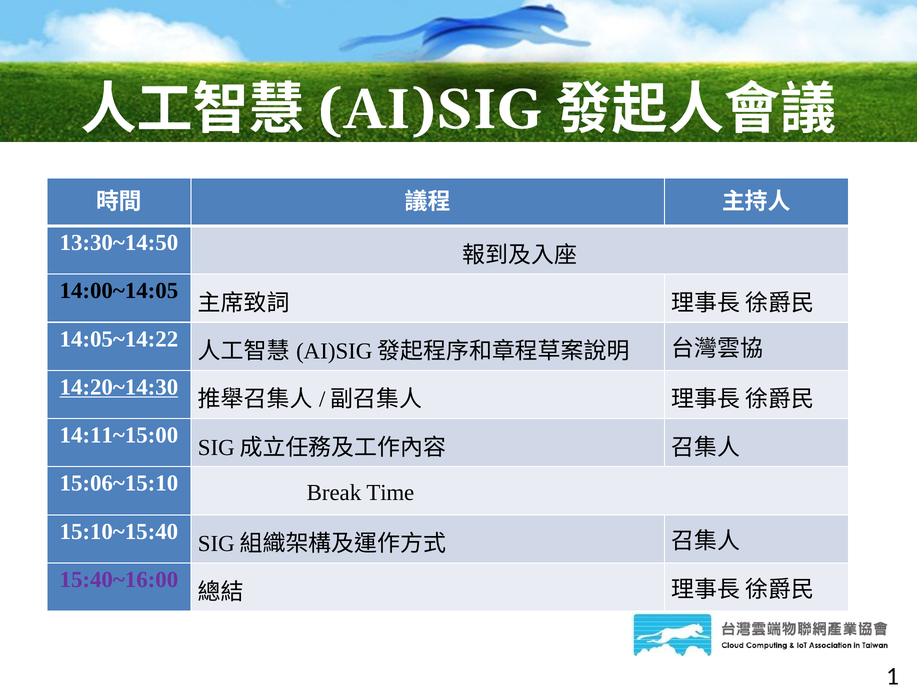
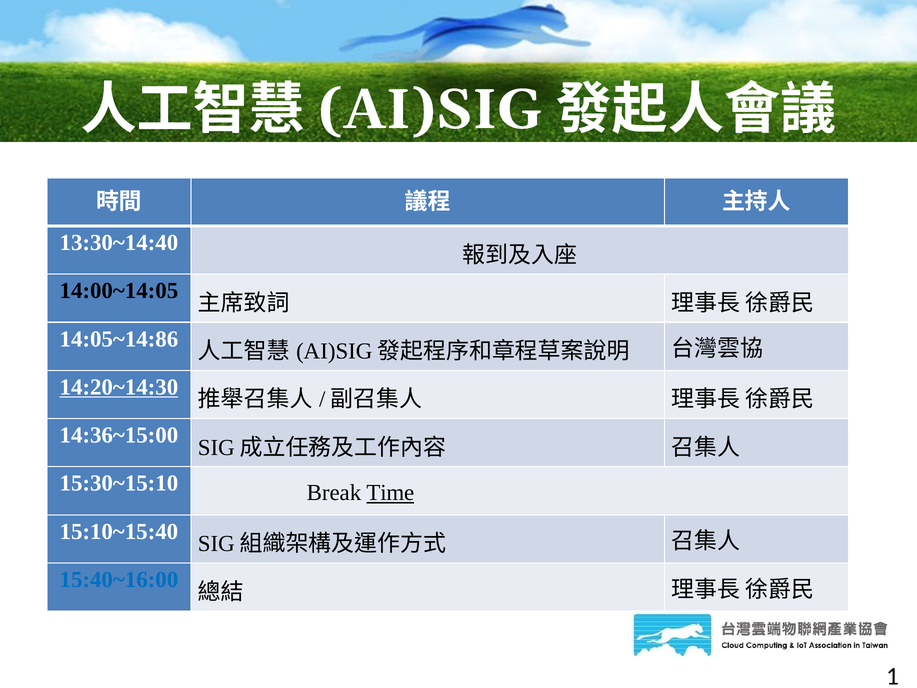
13:30~14:50: 13:30~14:50 -> 13:30~14:40 (119, 243)
14:05~14:22: 14:05~14:22 -> 14:05~14:86 (119, 339)
14:11~15:00: 14:11~15:00 -> 14:36~15:00 (119, 435)
15:06~15:10: 15:06~15:10 -> 15:30~15:10 (119, 483)
Time underline: none -> present (390, 493)
15:40~16:00 colour: purple -> blue (119, 579)
